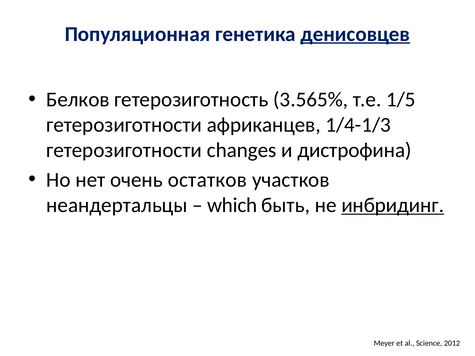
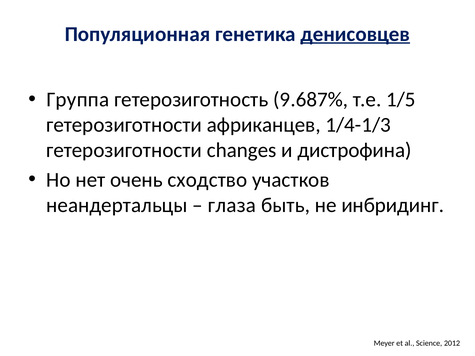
Белков: Белков -> Группа (78, 100)
3.565%: 3.565% -> 9.687% (311, 100)
остатков: остатков -> сходство (207, 180)
which: which -> глаза (232, 205)
инбридинг underline: present -> none (393, 205)
